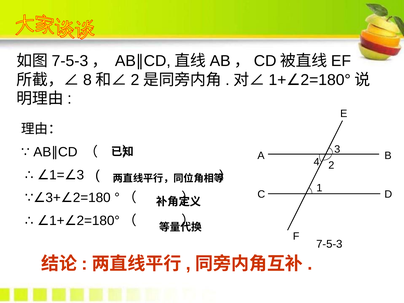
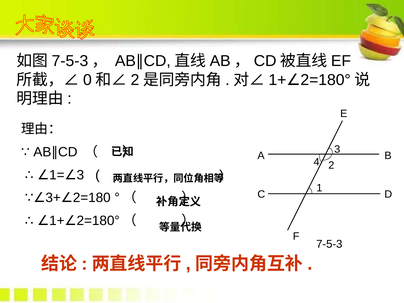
8: 8 -> 0 (87, 80)
